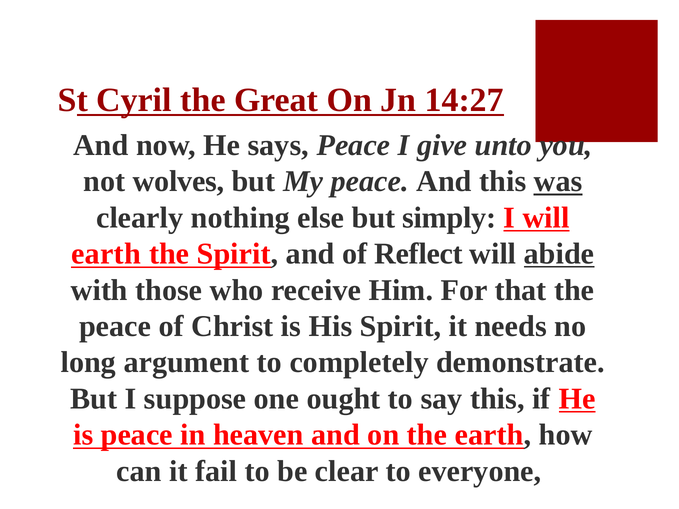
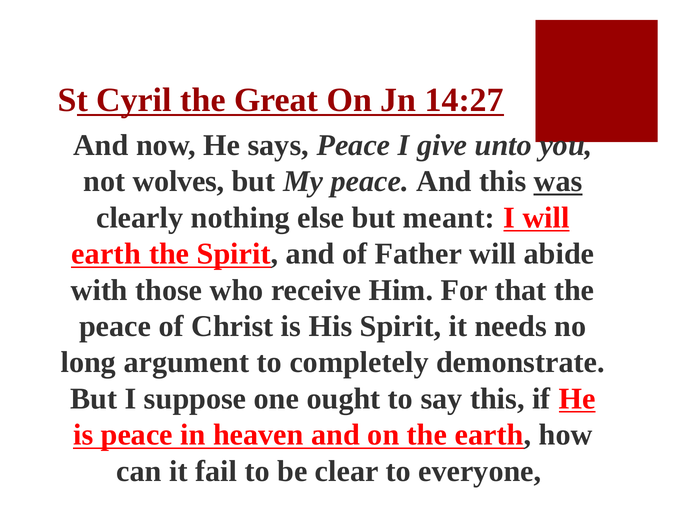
simply: simply -> meant (449, 218)
Reflect: Reflect -> Father (418, 254)
abide underline: present -> none (559, 254)
